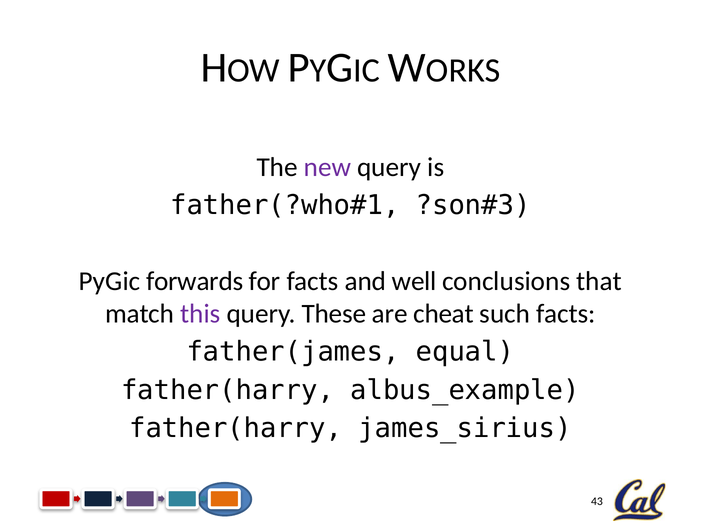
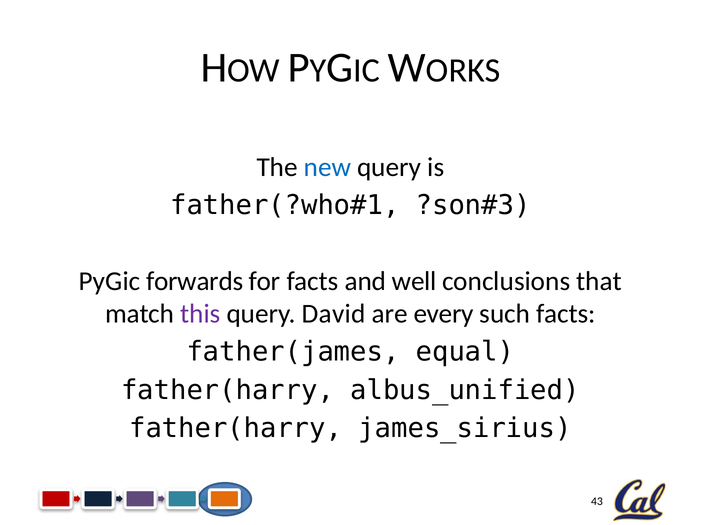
new colour: purple -> blue (327, 167)
These: These -> David (334, 314)
cheat: cheat -> every (444, 314)
albus_example: albus_example -> albus_unified (465, 391)
